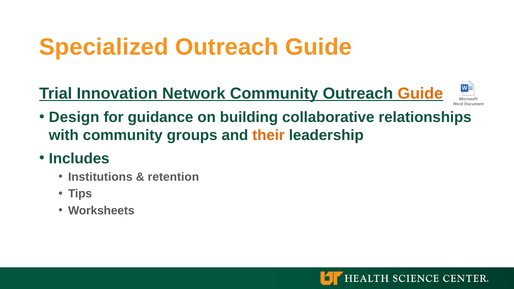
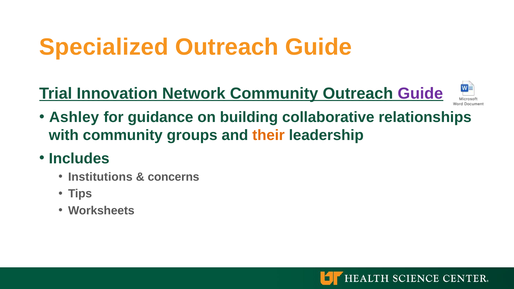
Guide colour: orange -> purple (420, 93)
Design: Design -> Ashley (74, 117)
retention: retention -> concerns (173, 177)
